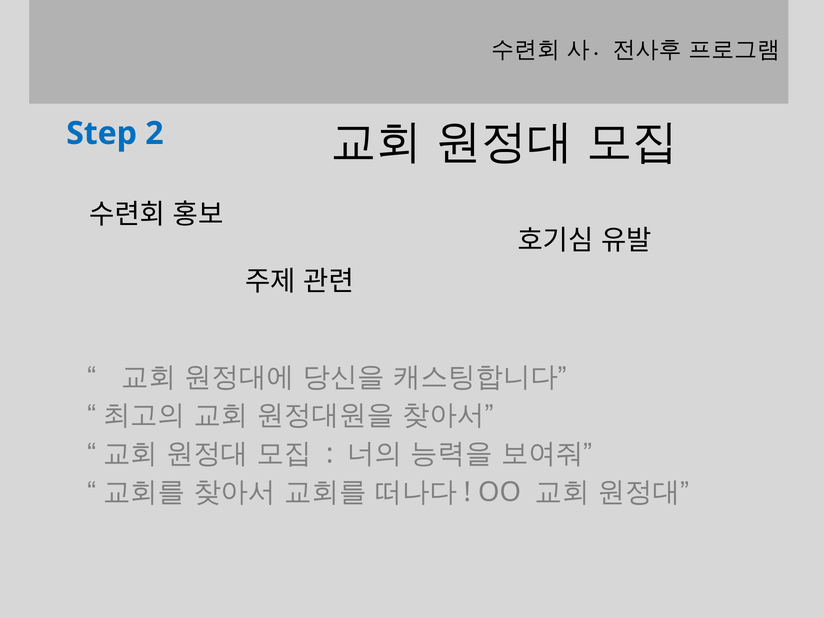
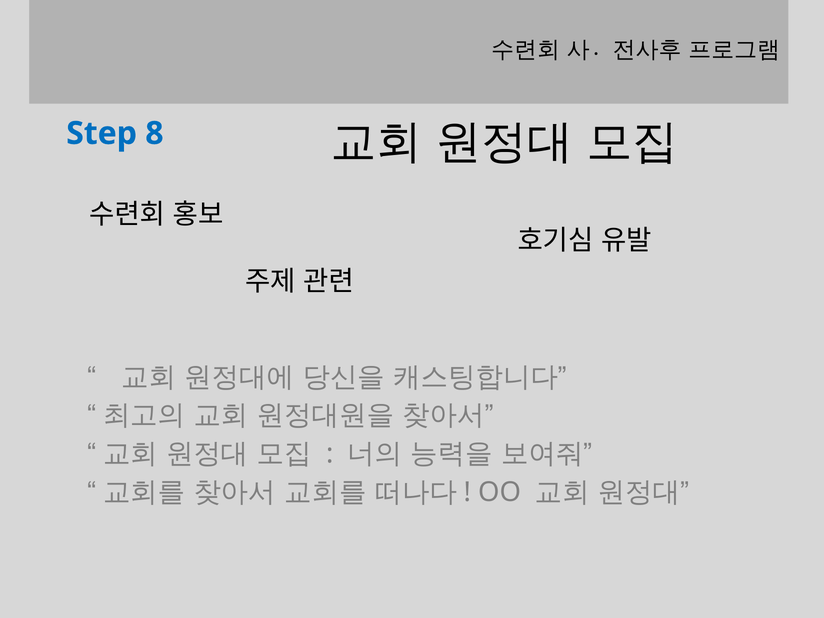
2: 2 -> 8 (154, 133)
